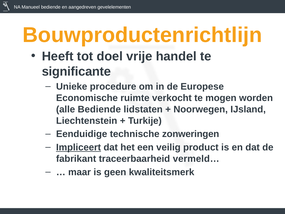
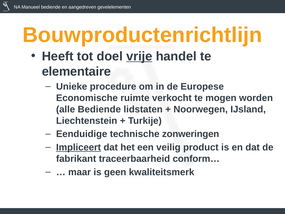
vrije underline: none -> present (139, 56)
significante: significante -> elementaire (76, 71)
vermeld…: vermeld… -> conform… (196, 159)
